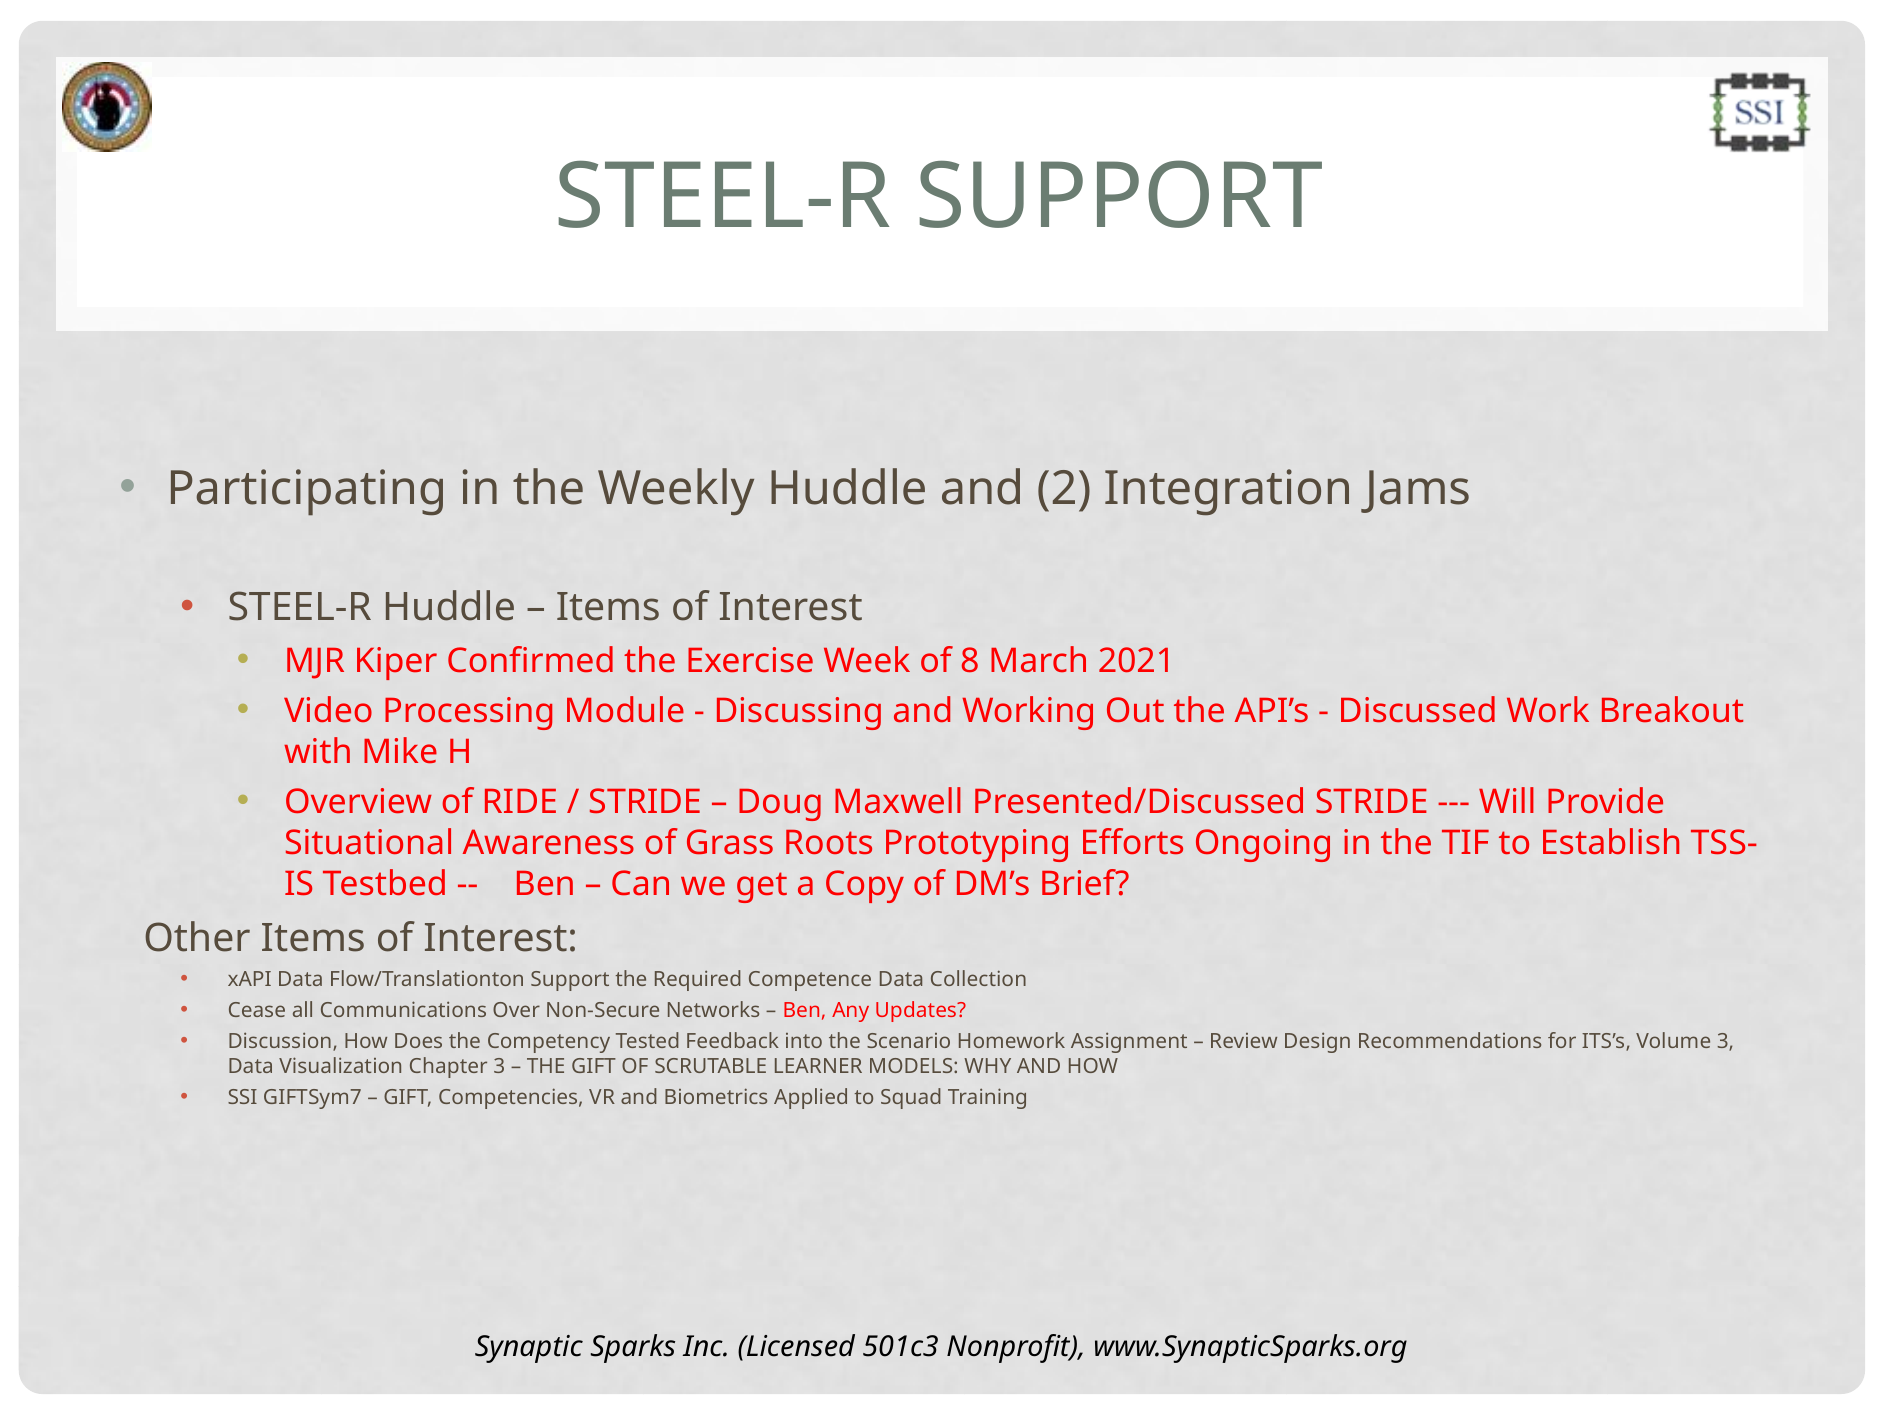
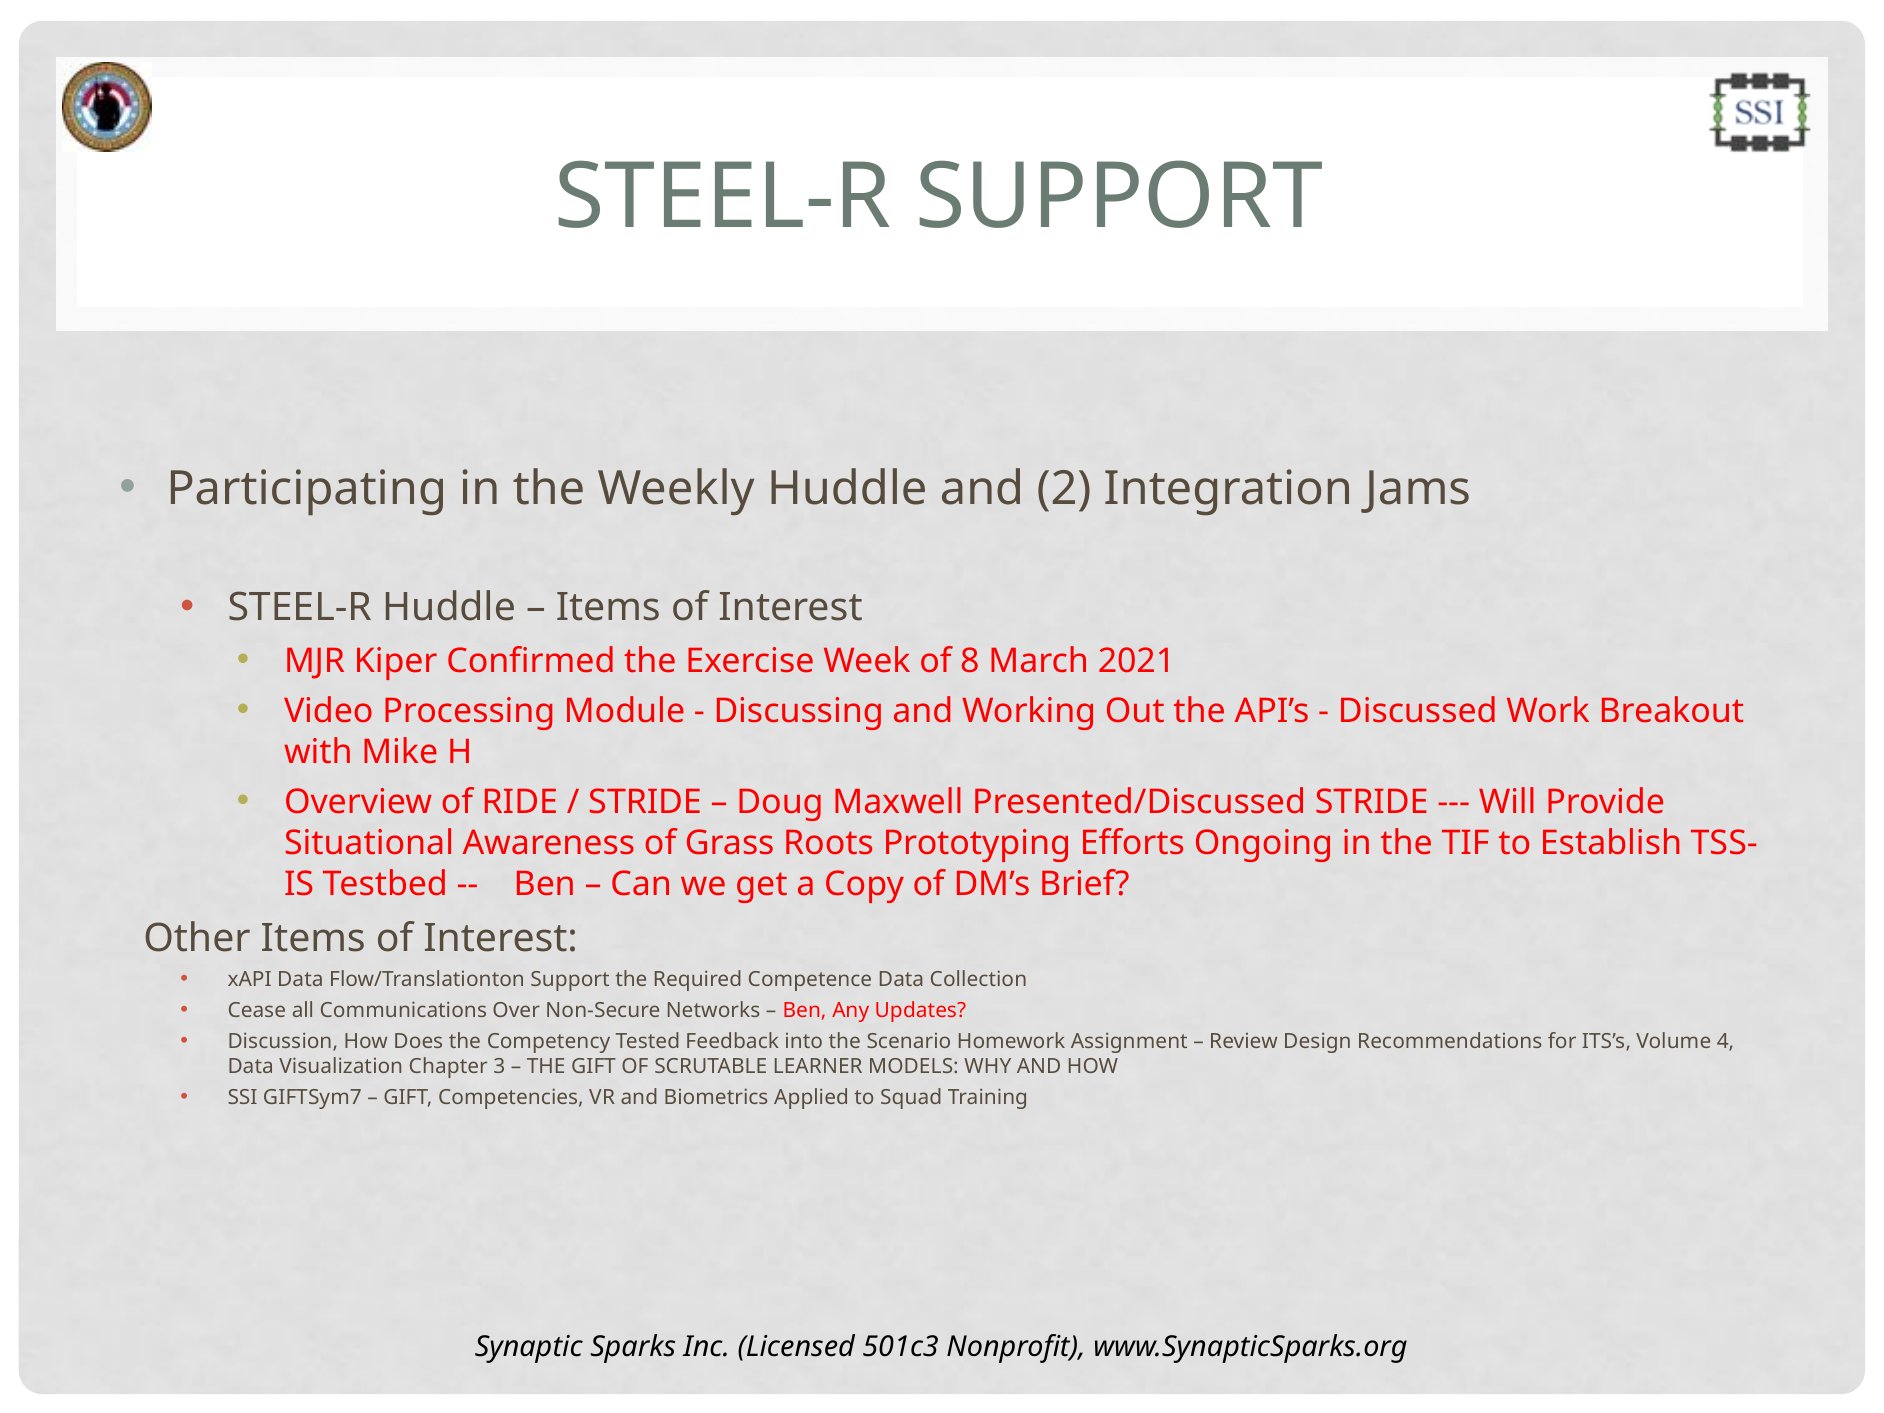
Volume 3: 3 -> 4 (1726, 1041)
